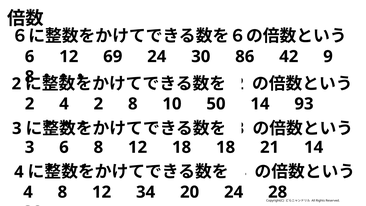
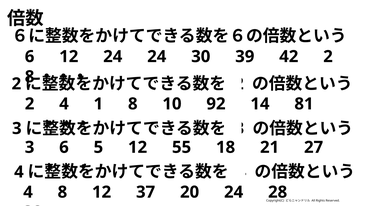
12 69: 69 -> 24 (113, 57)
86: 86 -> 39 (245, 57)
42 9: 9 -> 2 (328, 57)
4 2: 2 -> 1 (98, 104)
50: 50 -> 92 (216, 104)
93: 93 -> 81 (304, 104)
6 8: 8 -> 5 (98, 147)
12 18: 18 -> 55 (182, 147)
21 14: 14 -> 27 (314, 147)
34: 34 -> 37 (146, 192)
